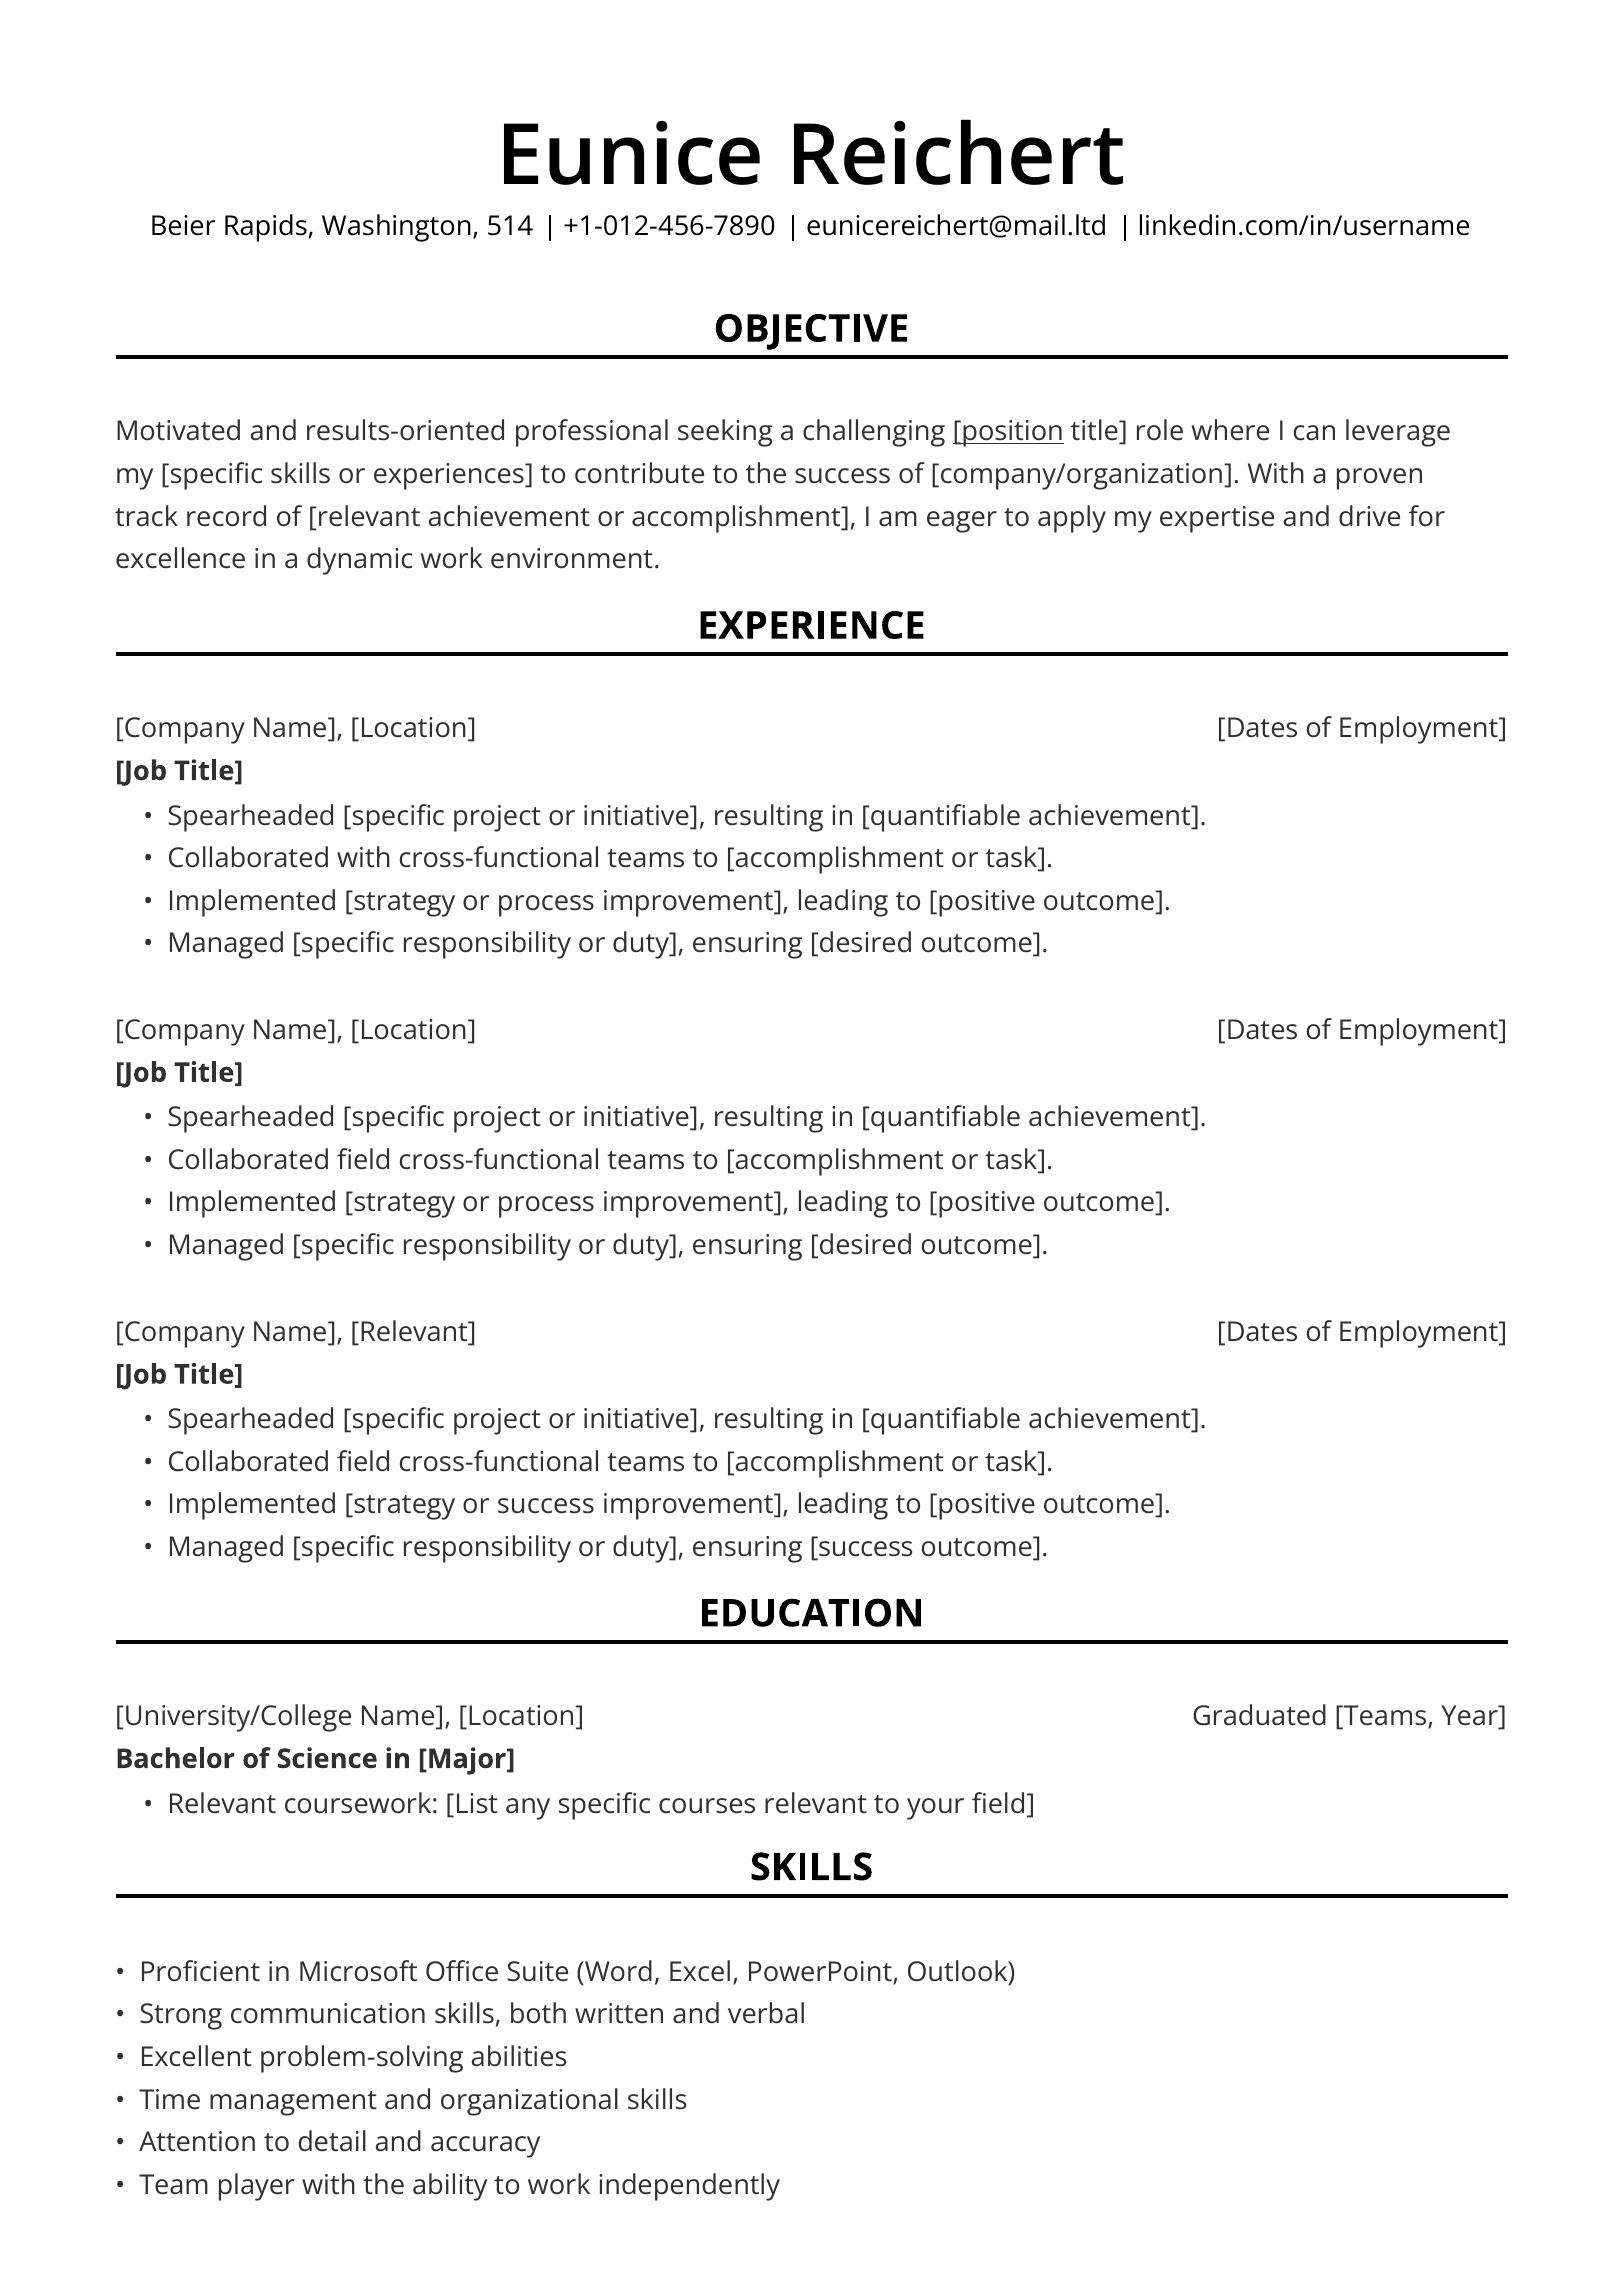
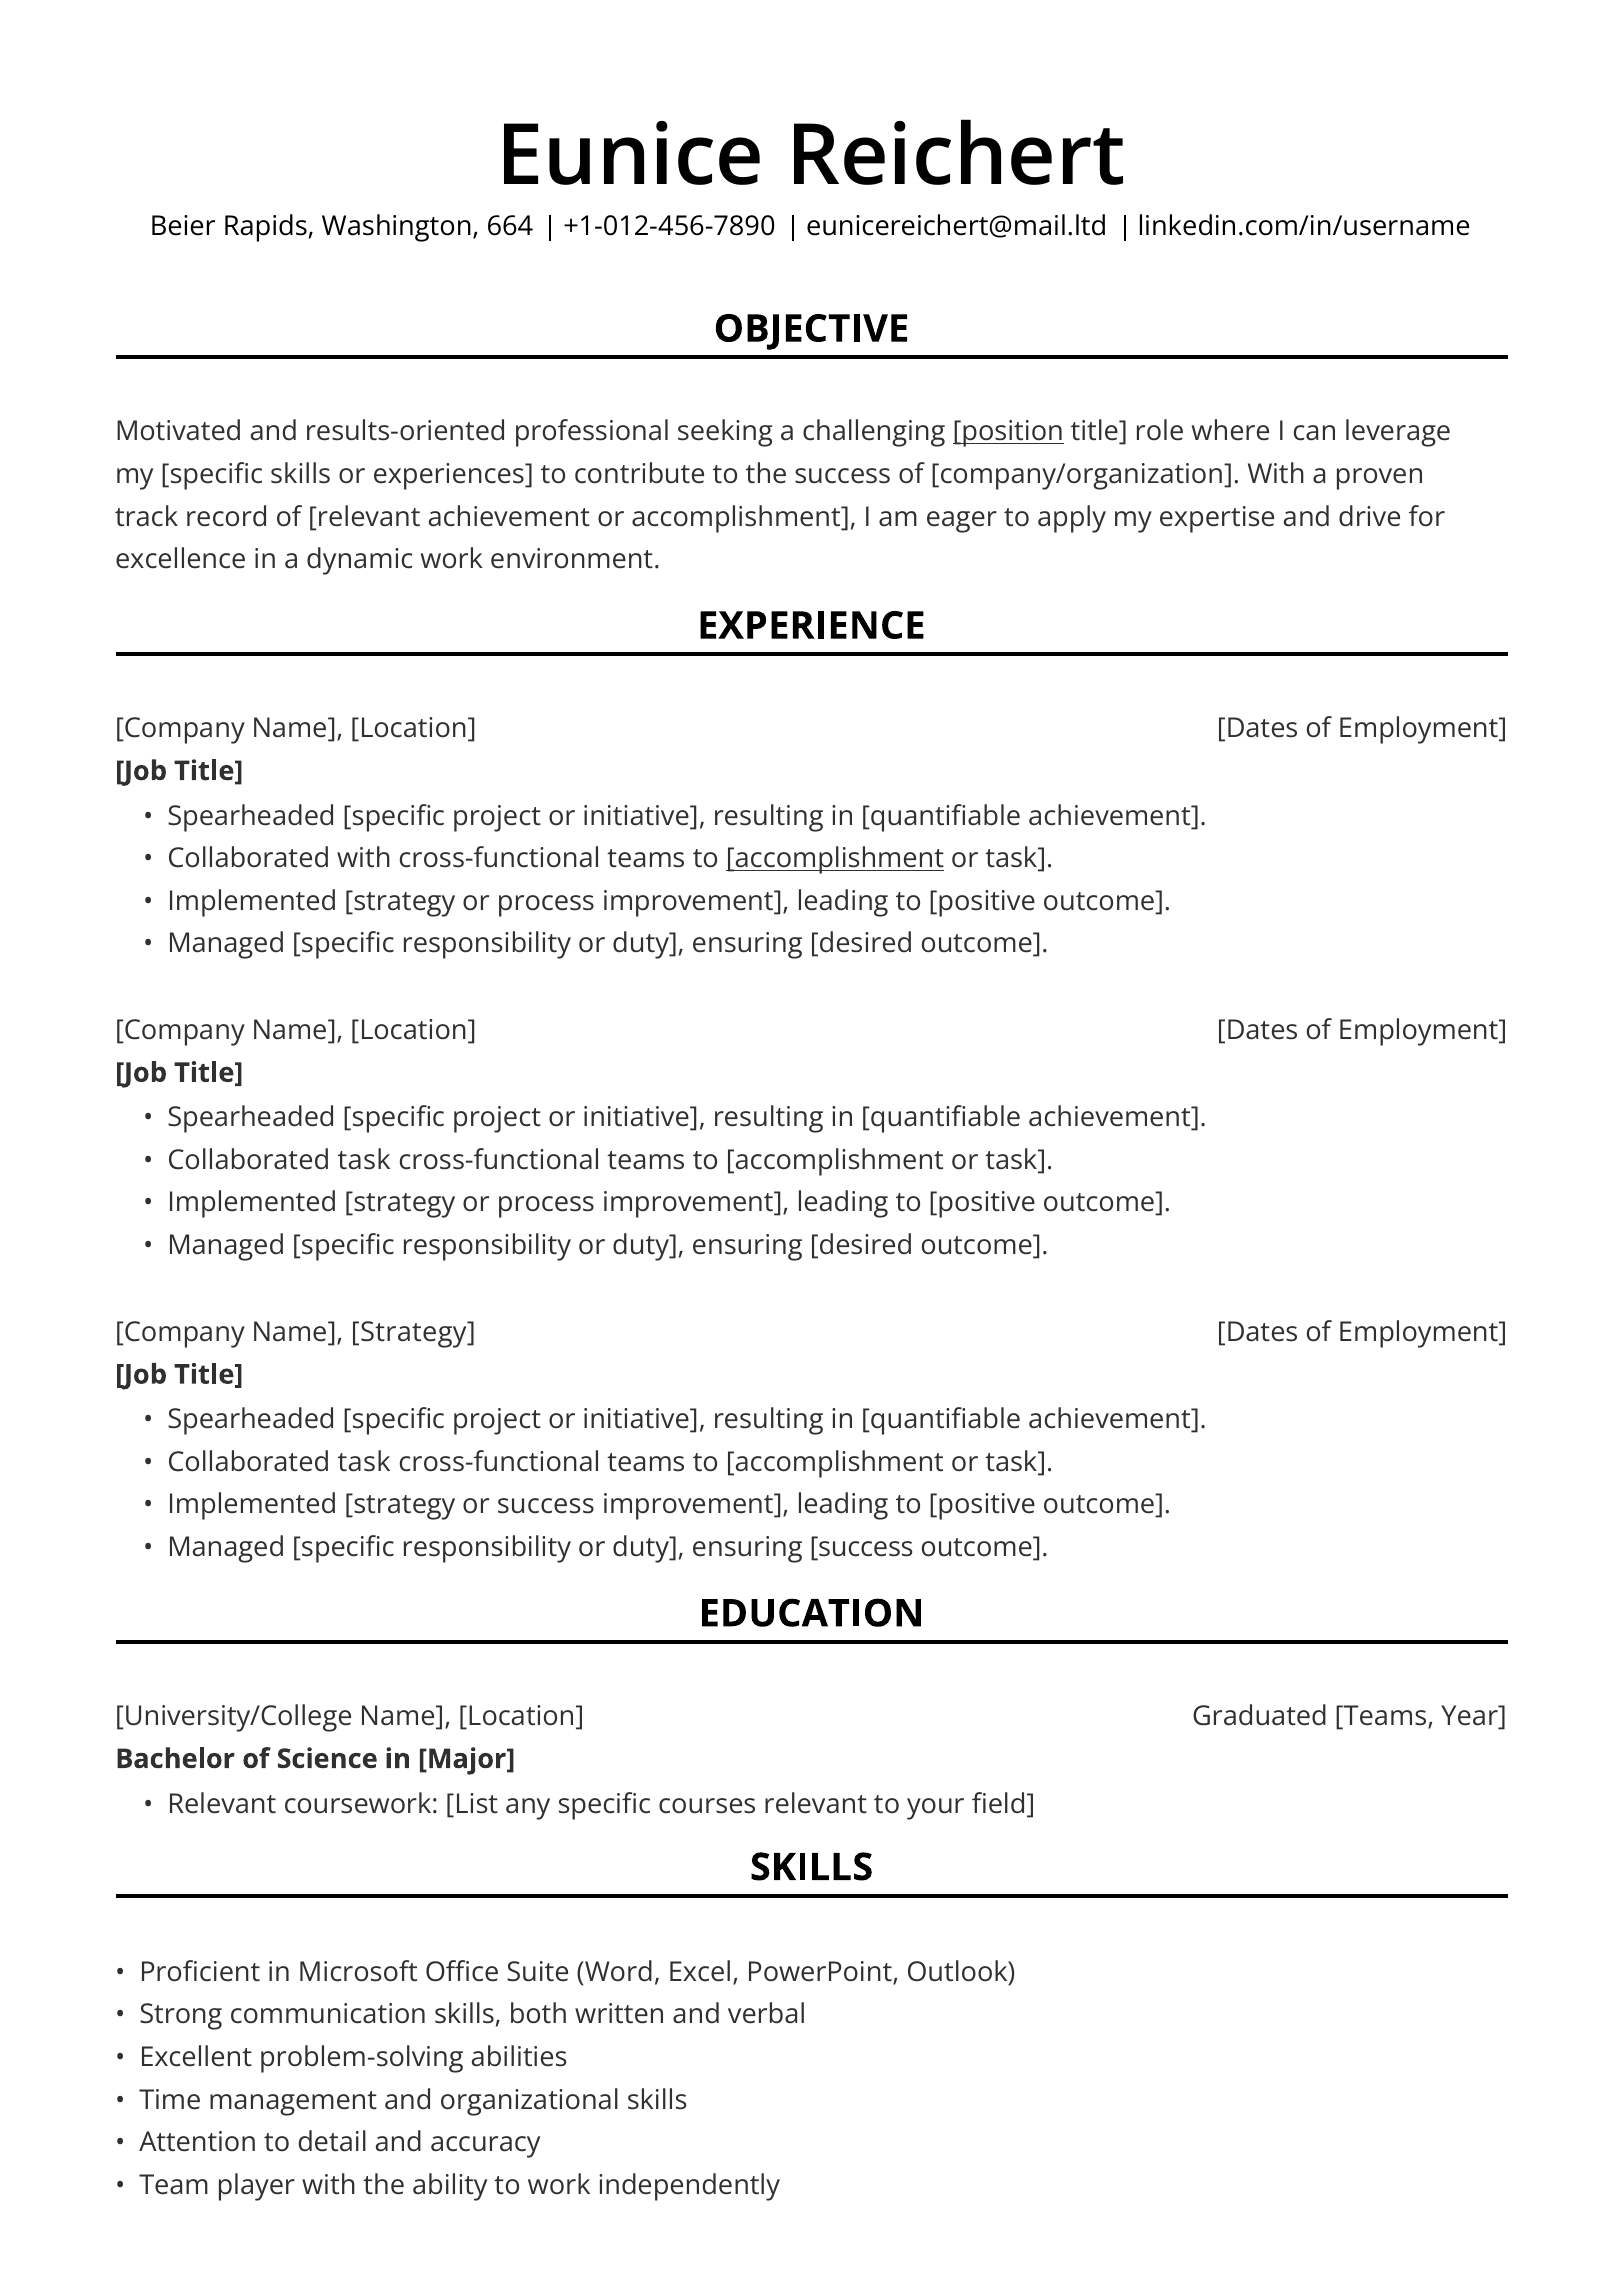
514: 514 -> 664 (510, 227)
accomplishment underline: none -> present (835, 859)
field: field -> task (364, 1161)
Name Relevant: Relevant -> Strategy (413, 1333)
field: field -> task (364, 1462)
